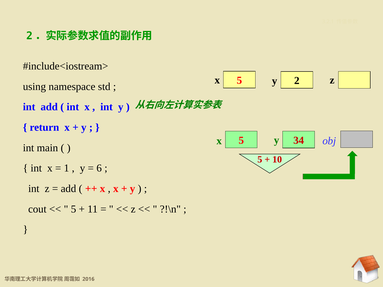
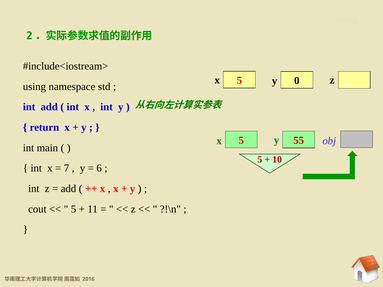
2: 2 -> 0 (297, 81)
34: 34 -> 55 (299, 140)
1: 1 -> 7 (67, 168)
